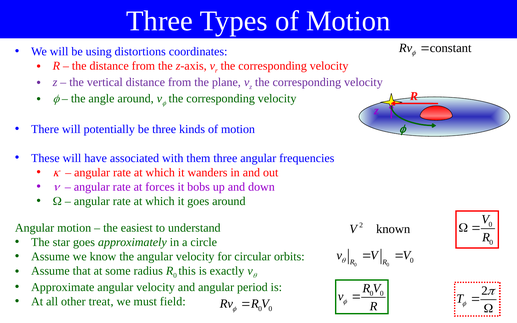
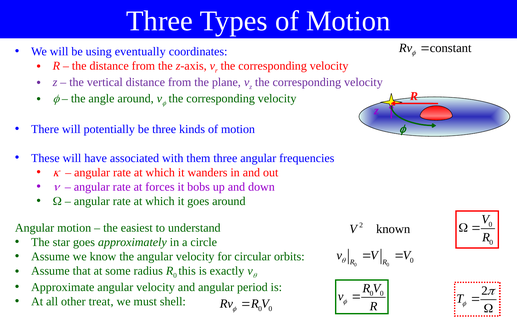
distortions: distortions -> eventually (140, 52)
field: field -> shell (173, 302)
